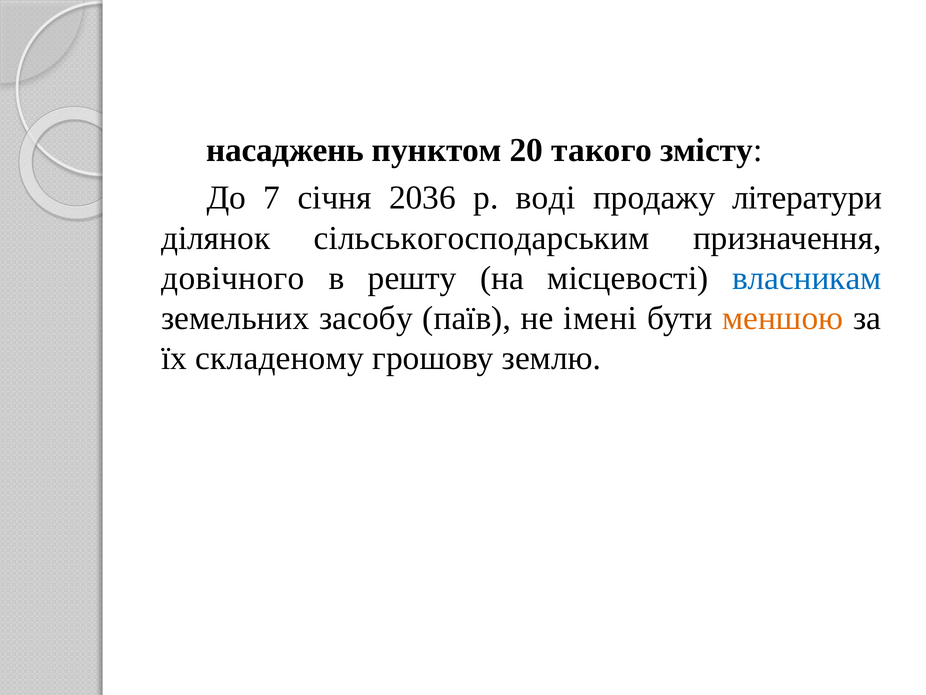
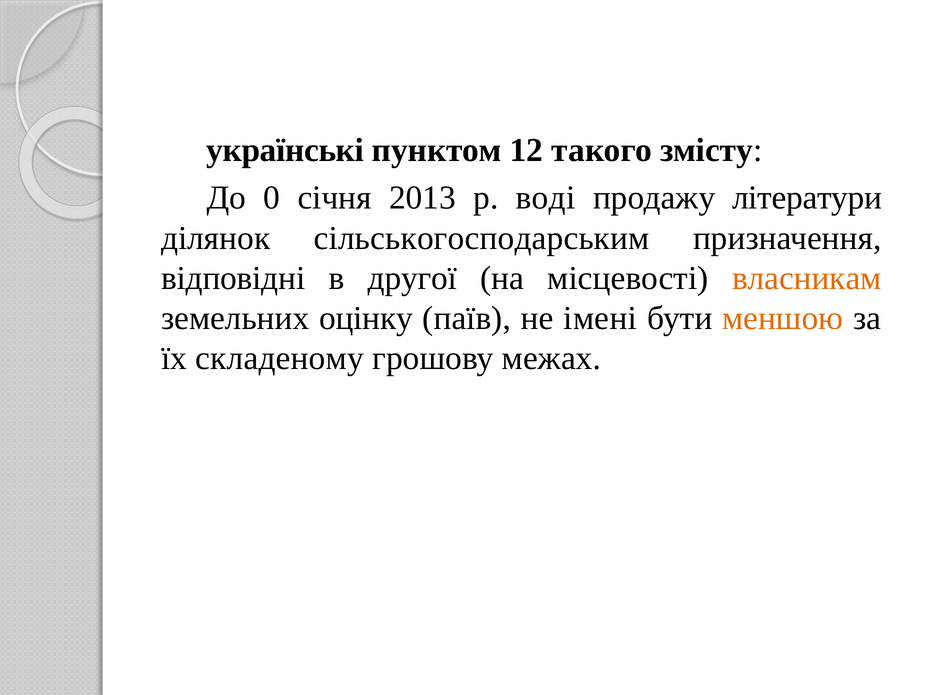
насаджень: насаджень -> українські (285, 150)
20: 20 -> 12 (526, 150)
7: 7 -> 0 (272, 198)
2036: 2036 -> 2013 (422, 198)
довічного: довічного -> відповідні (233, 278)
решту: решту -> другої (412, 278)
власникам colour: blue -> orange (807, 278)
засобу: засобу -> оцінку (366, 318)
землю: землю -> межах (552, 358)
